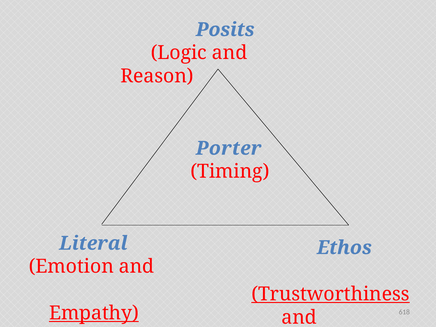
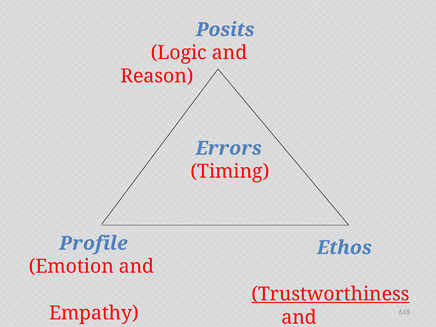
Porter: Porter -> Errors (229, 148)
Literal: Literal -> Profile (93, 243)
Empathy underline: present -> none (94, 313)
